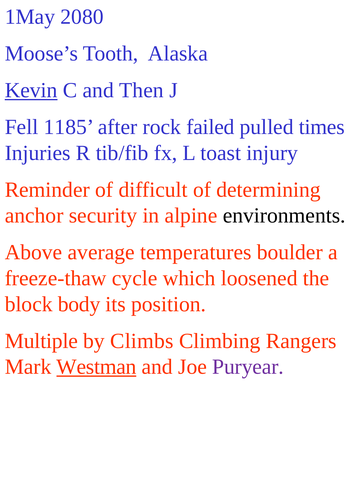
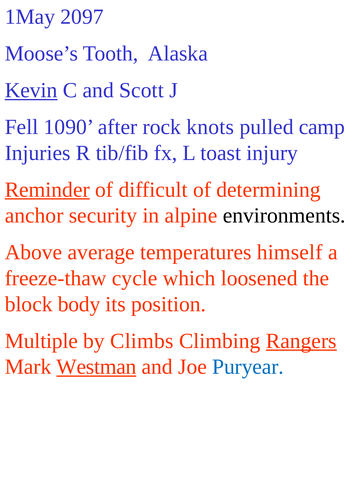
2080: 2080 -> 2097 (82, 17)
Then: Then -> Scott (141, 90)
1185: 1185 -> 1090 (69, 127)
failed: failed -> knots (210, 127)
times: times -> camp (322, 127)
Reminder underline: none -> present (47, 189)
boulder: boulder -> himself (290, 252)
Rangers underline: none -> present (301, 340)
Puryear colour: purple -> blue (248, 366)
